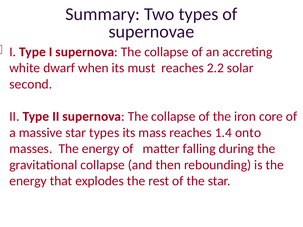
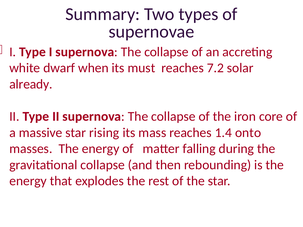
2.2: 2.2 -> 7.2 (215, 68)
second: second -> already (31, 84)
star types: types -> rising (104, 133)
